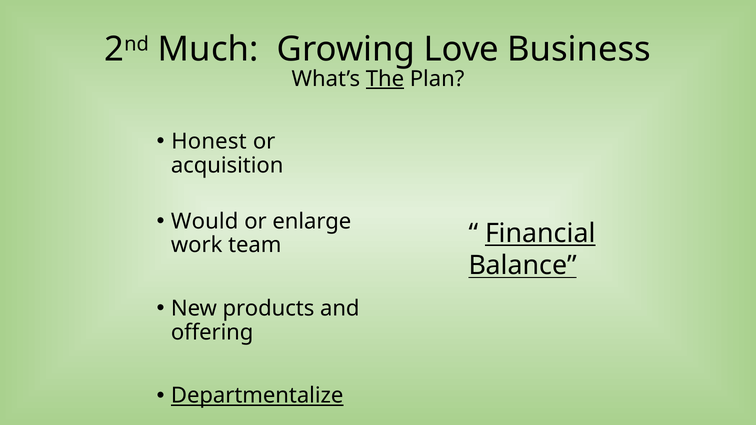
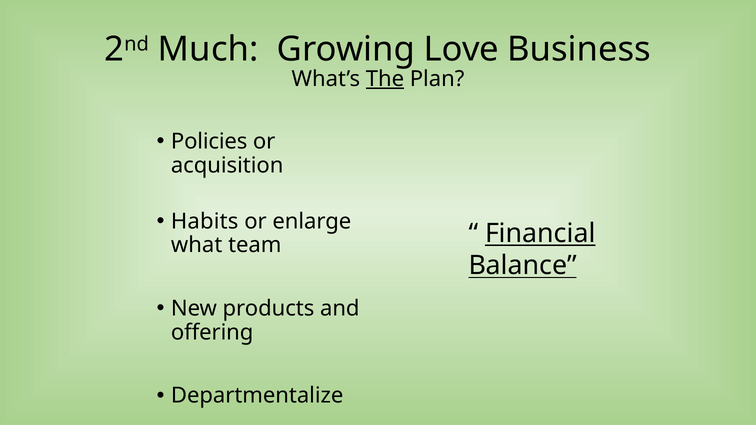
Honest: Honest -> Policies (209, 142)
Would: Would -> Habits (205, 222)
work: work -> what (197, 245)
Departmentalize underline: present -> none (257, 396)
